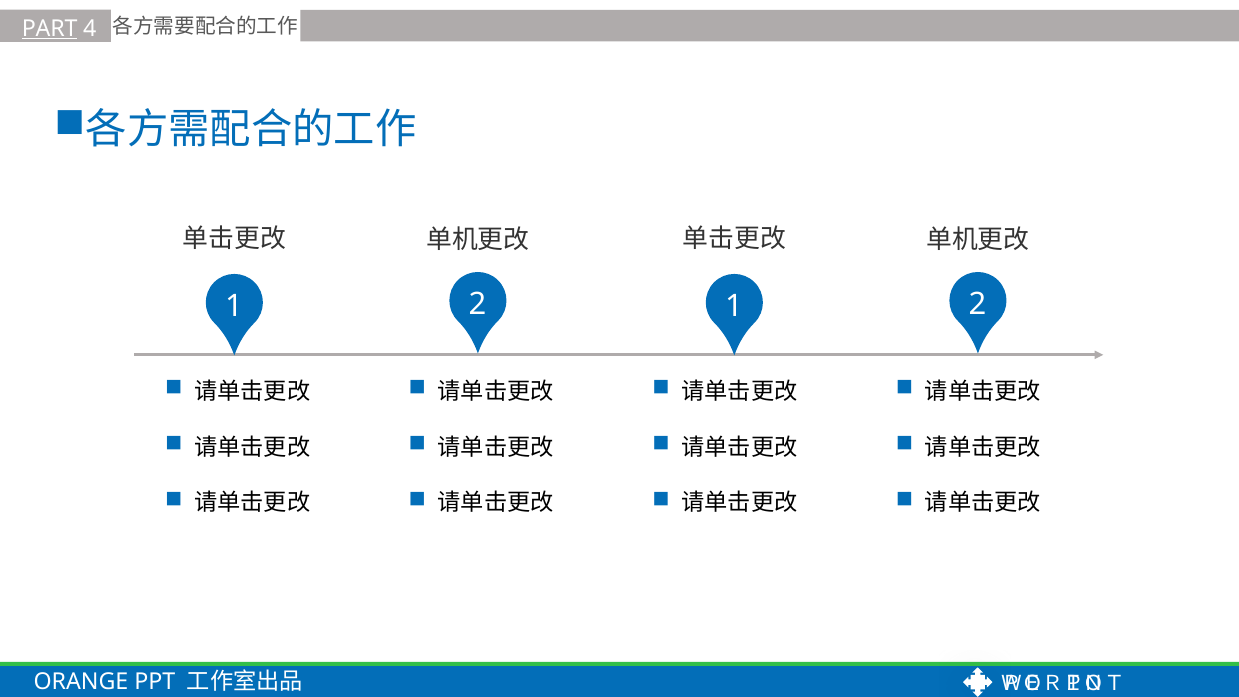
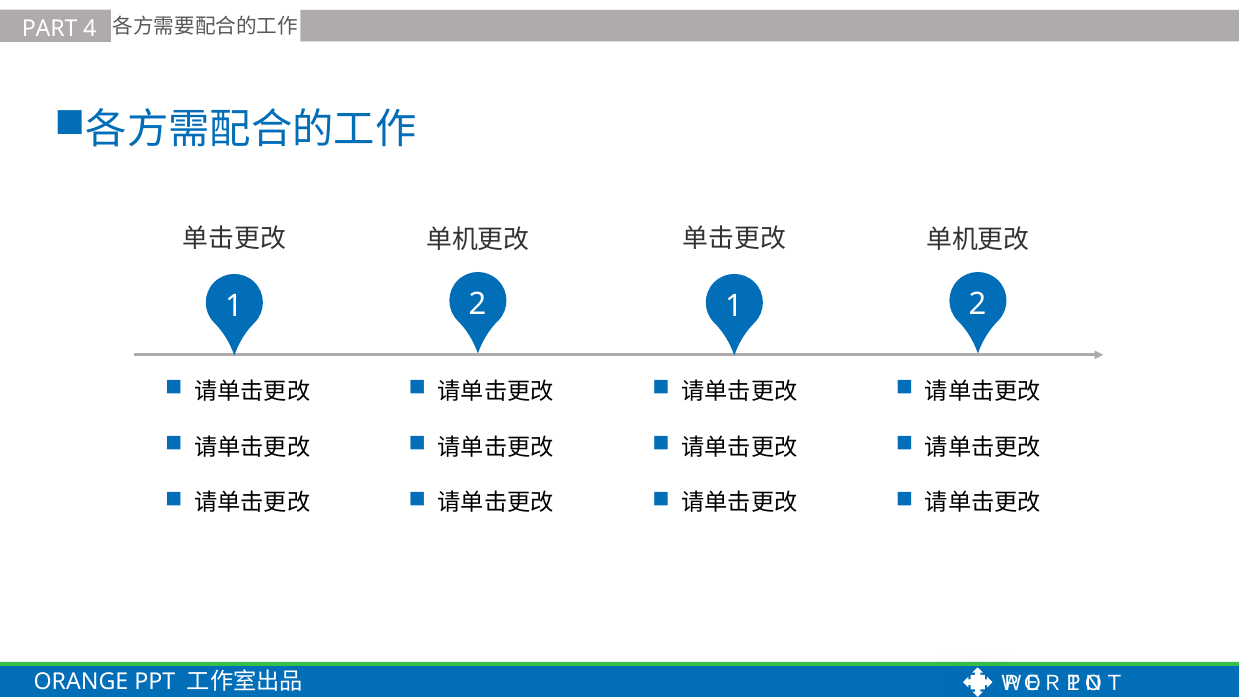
PART underline: present -> none (50, 29)
